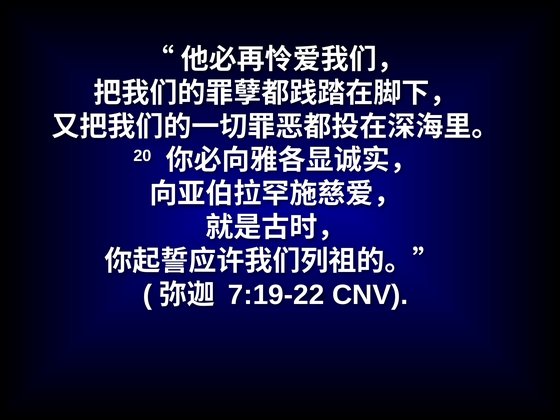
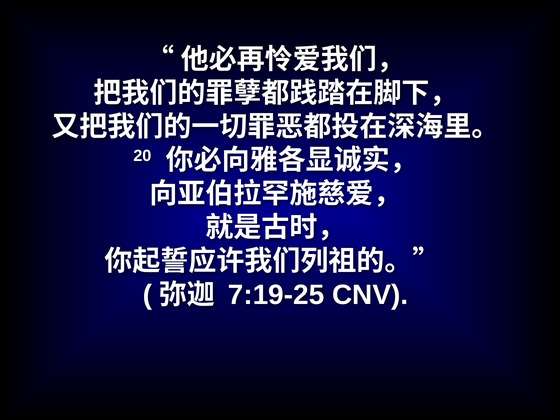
7:19-22: 7:19-22 -> 7:19-25 (276, 295)
